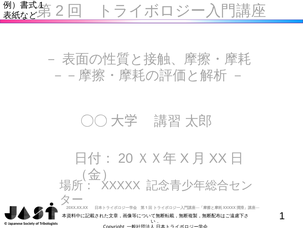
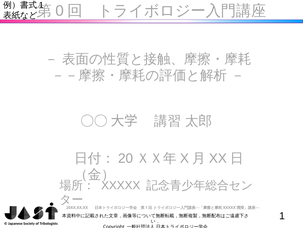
2: 2 -> 0 (60, 11)
